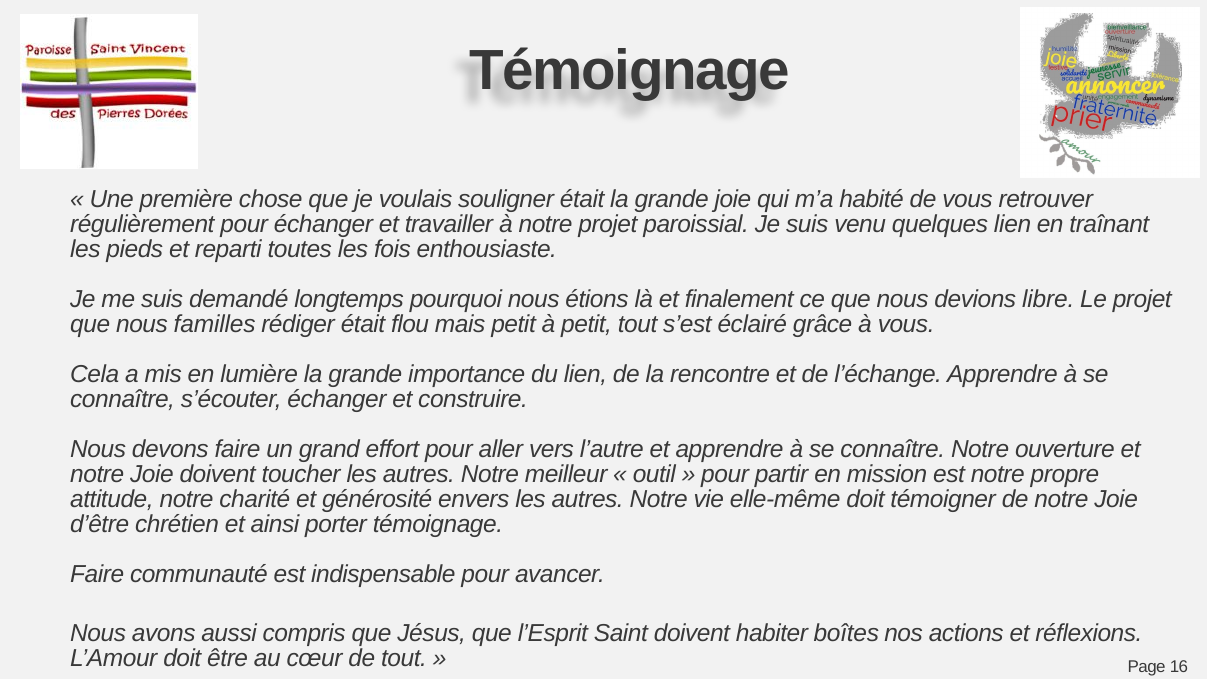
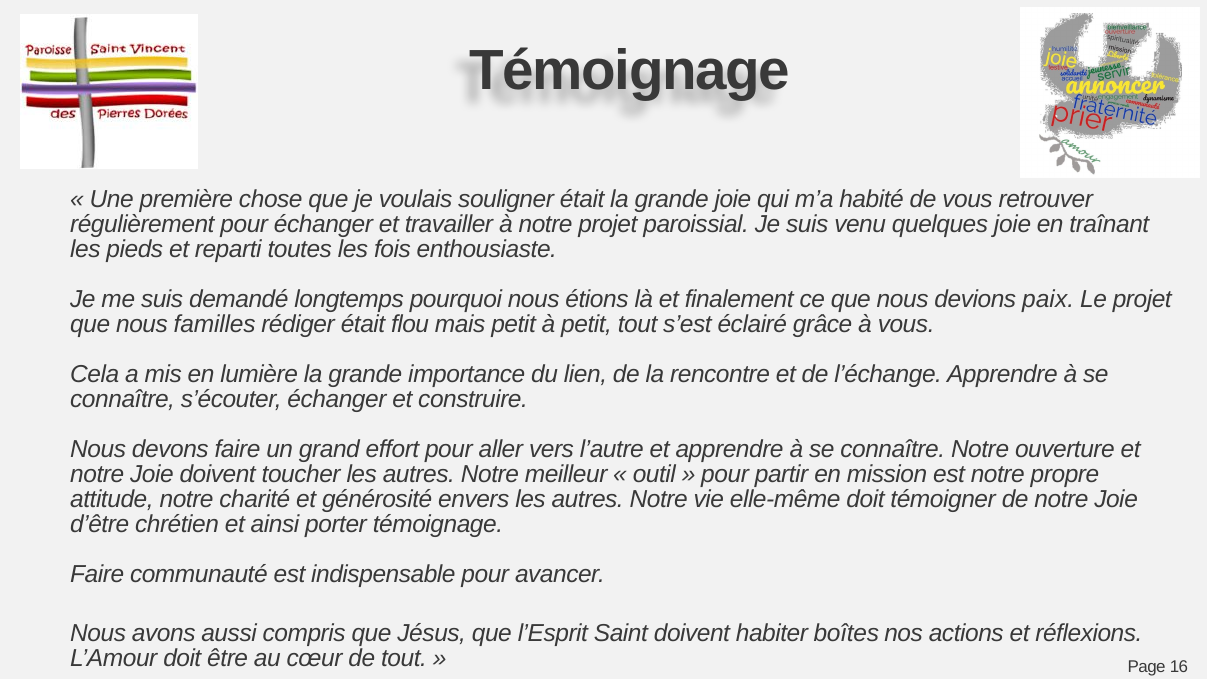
quelques lien: lien -> joie (1013, 225)
libre: libre -> paix (1048, 300)
